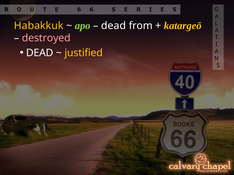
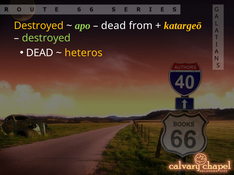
Habakkuk: Habakkuk -> Destroyed (39, 26)
destroyed colour: pink -> light green (46, 38)
justified: justified -> heteros (84, 53)
